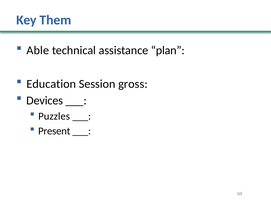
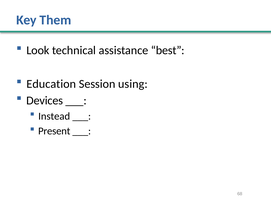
Able: Able -> Look (38, 50)
plan: plan -> best (168, 50)
gross: gross -> using (133, 84)
Puzzles: Puzzles -> Instead (54, 116)
